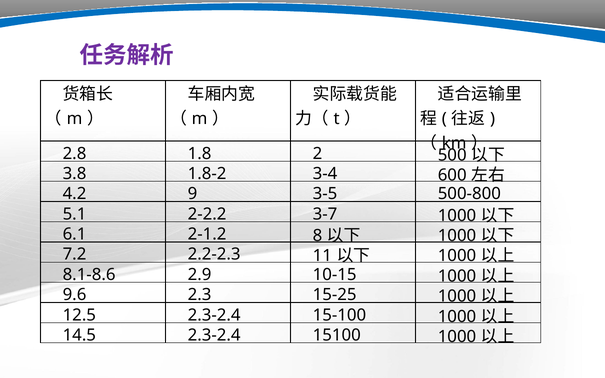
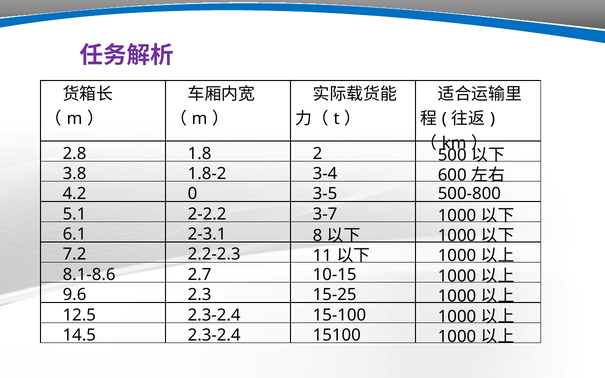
9: 9 -> 0 (192, 194)
2-1.2: 2-1.2 -> 2-3.1 (207, 234)
2.9: 2.9 -> 2.7 (200, 275)
